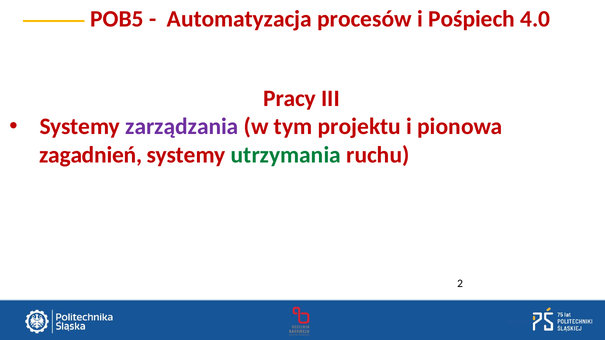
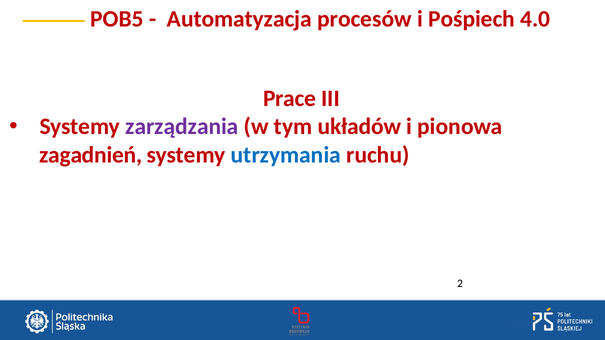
Pracy: Pracy -> Prace (290, 98)
projektu: projektu -> układów (359, 127)
utrzymania colour: green -> blue (286, 155)
